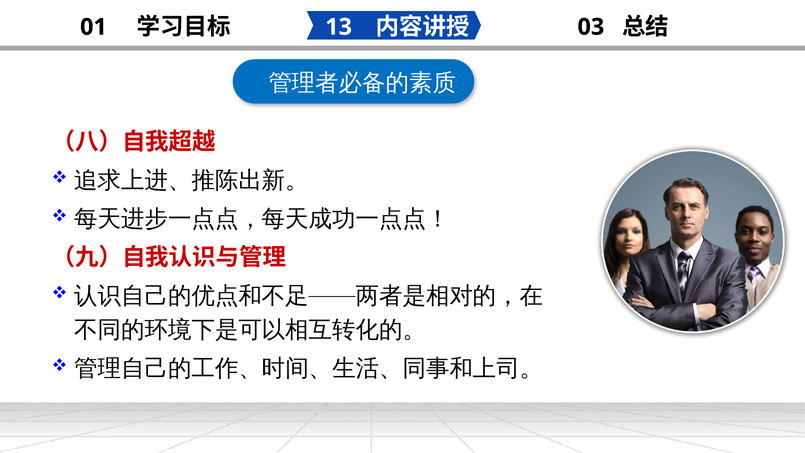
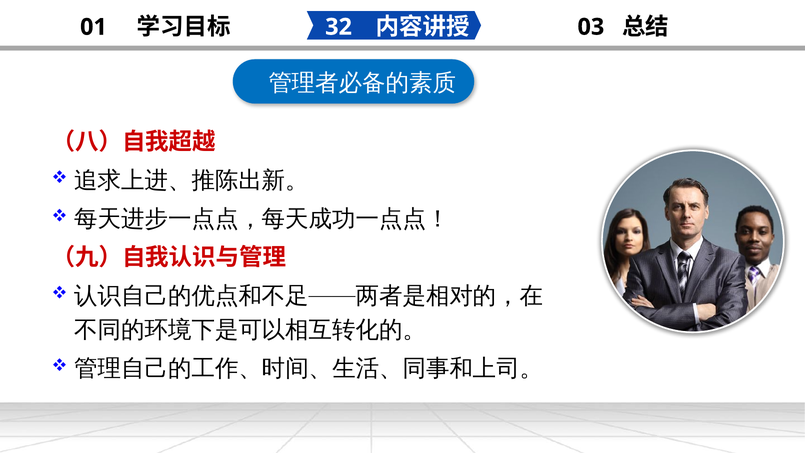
13: 13 -> 32 (339, 27)
